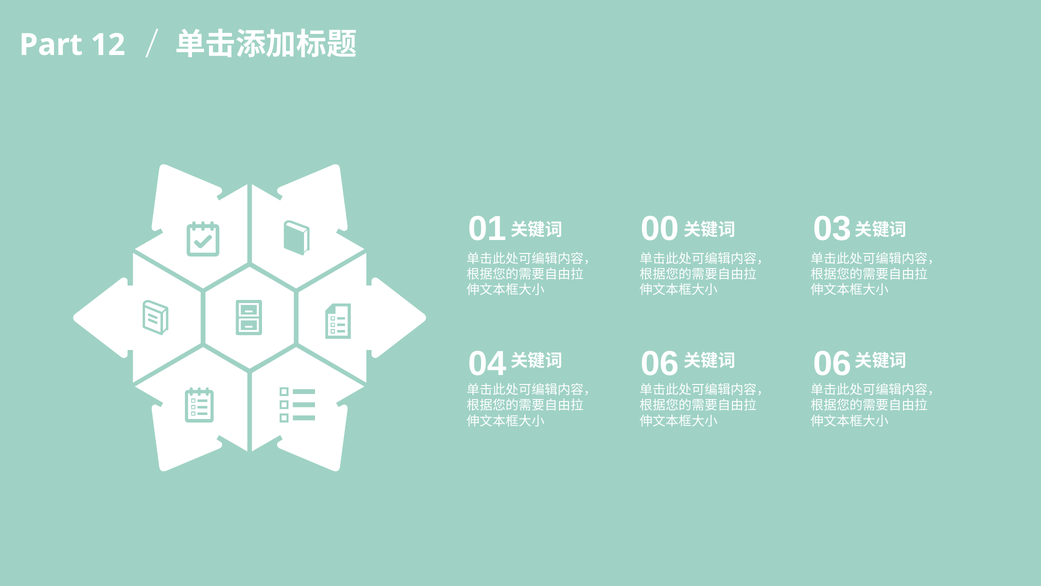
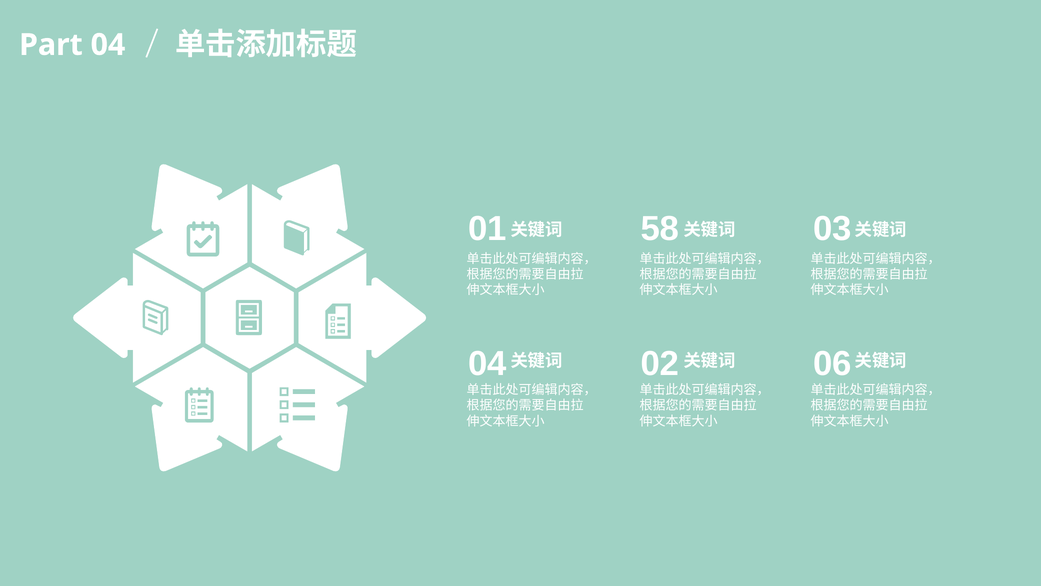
Part 12: 12 -> 04 (108, 45)
00: 00 -> 58 (660, 229)
04 06: 06 -> 02 (660, 363)
